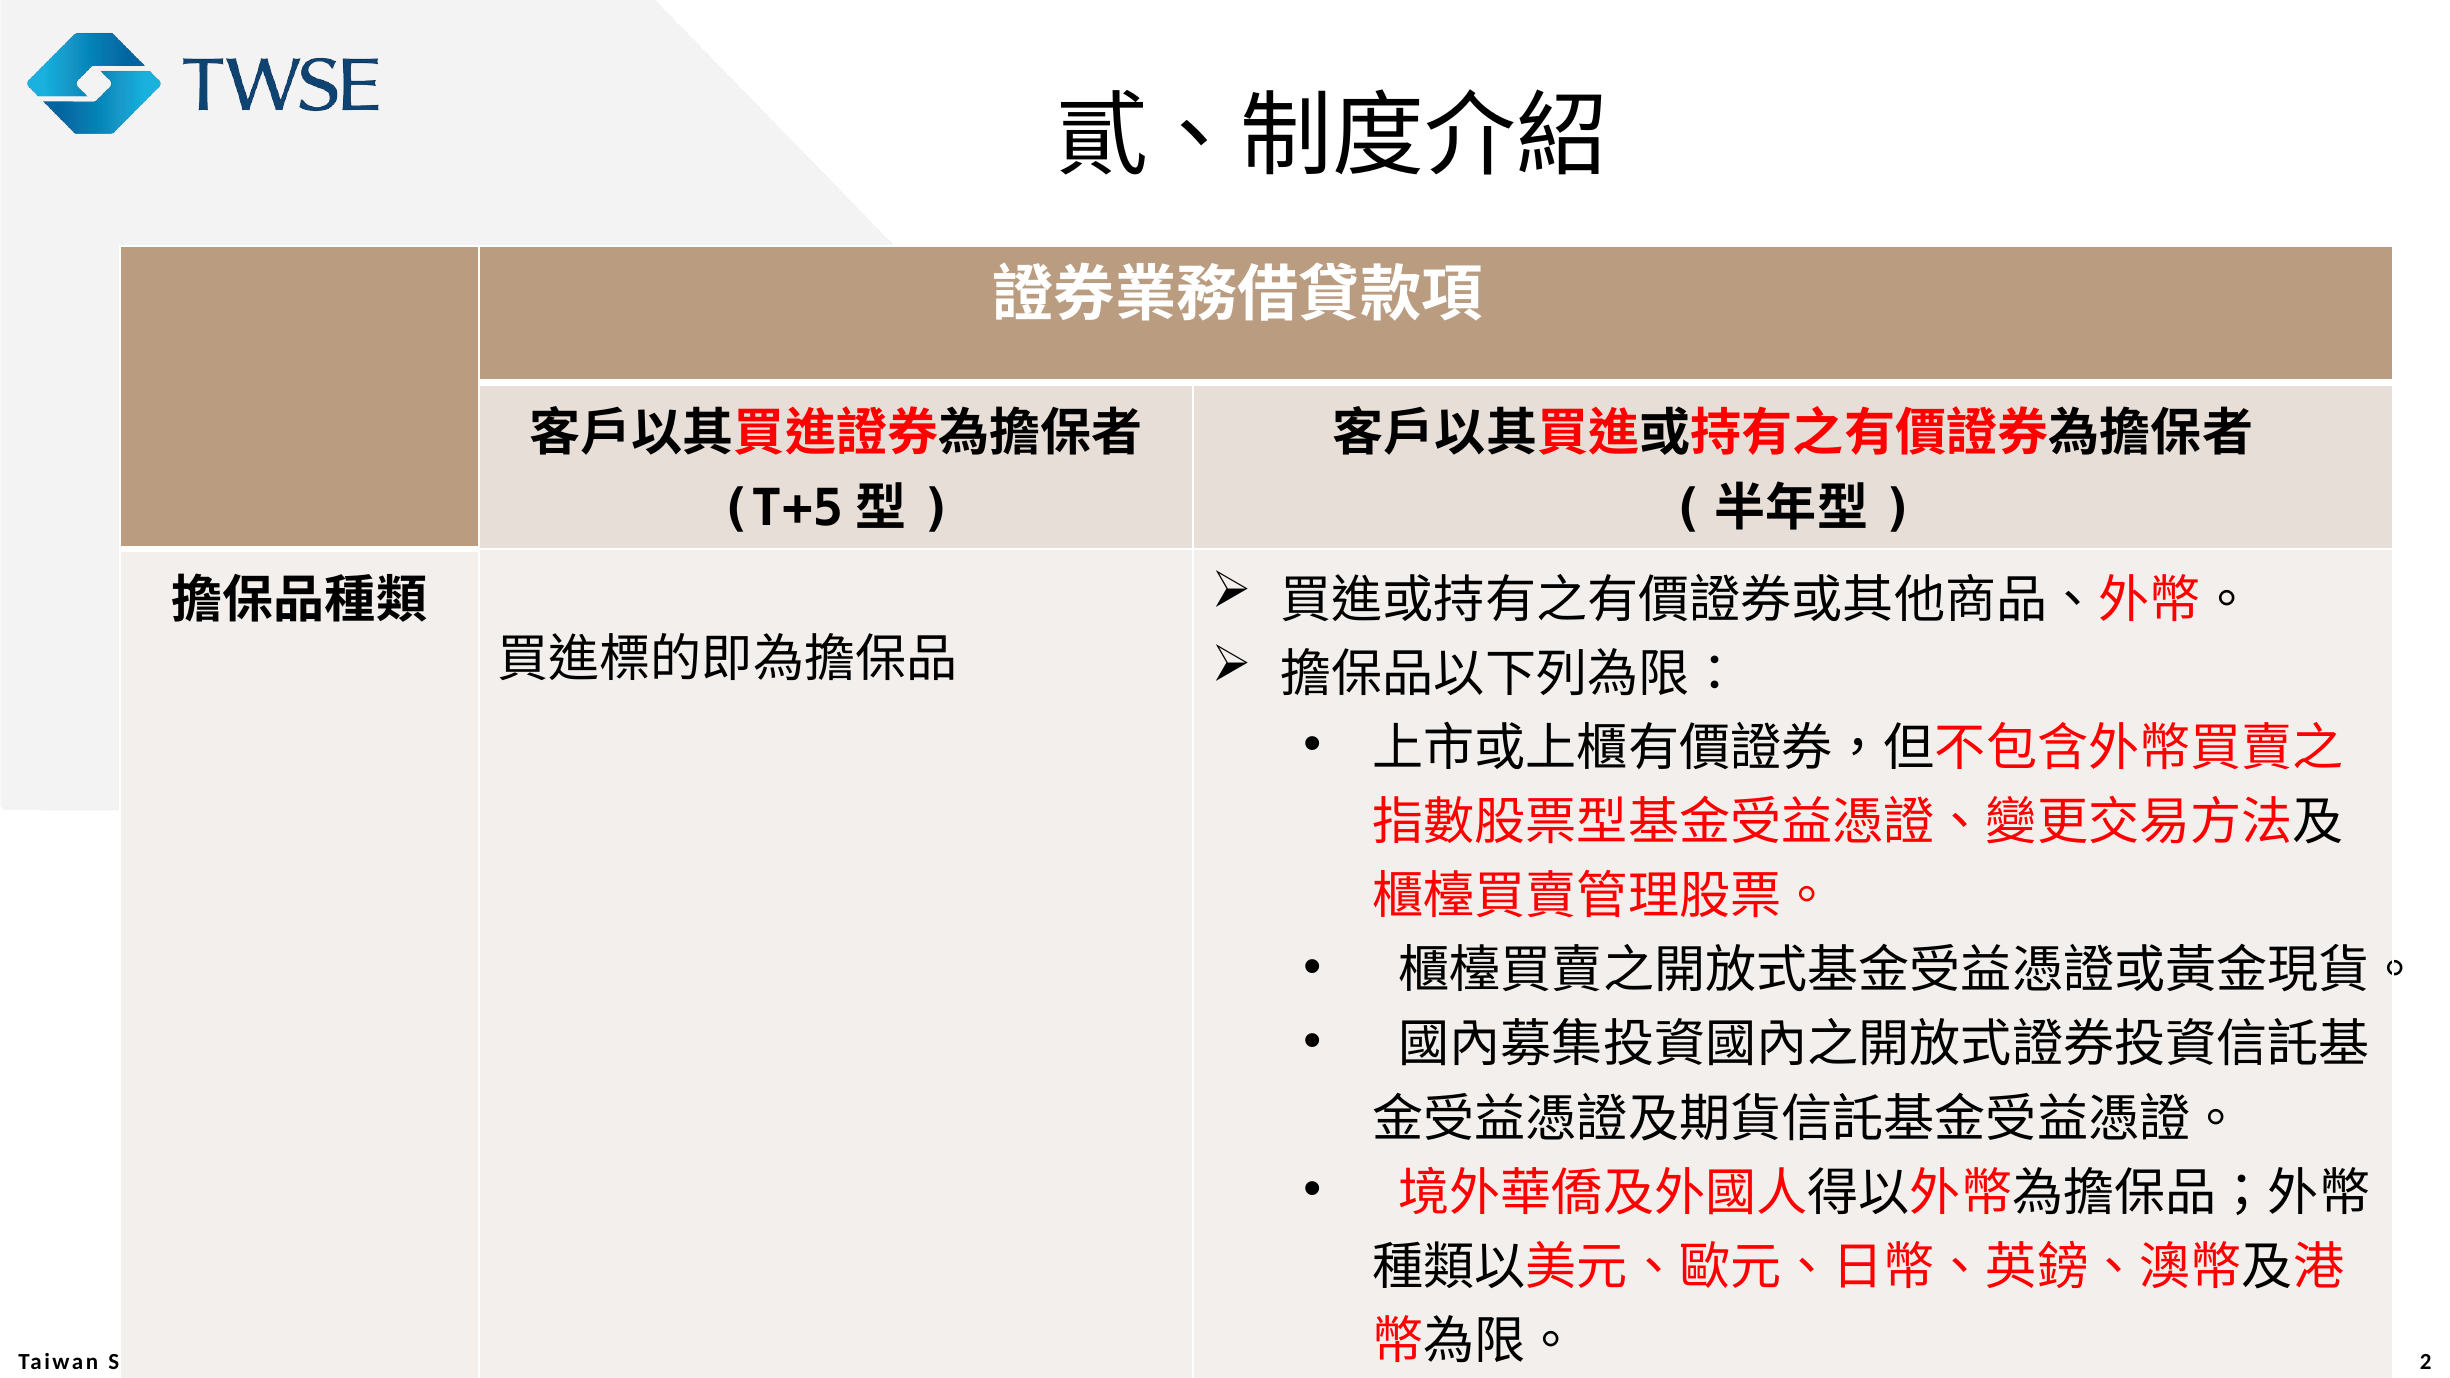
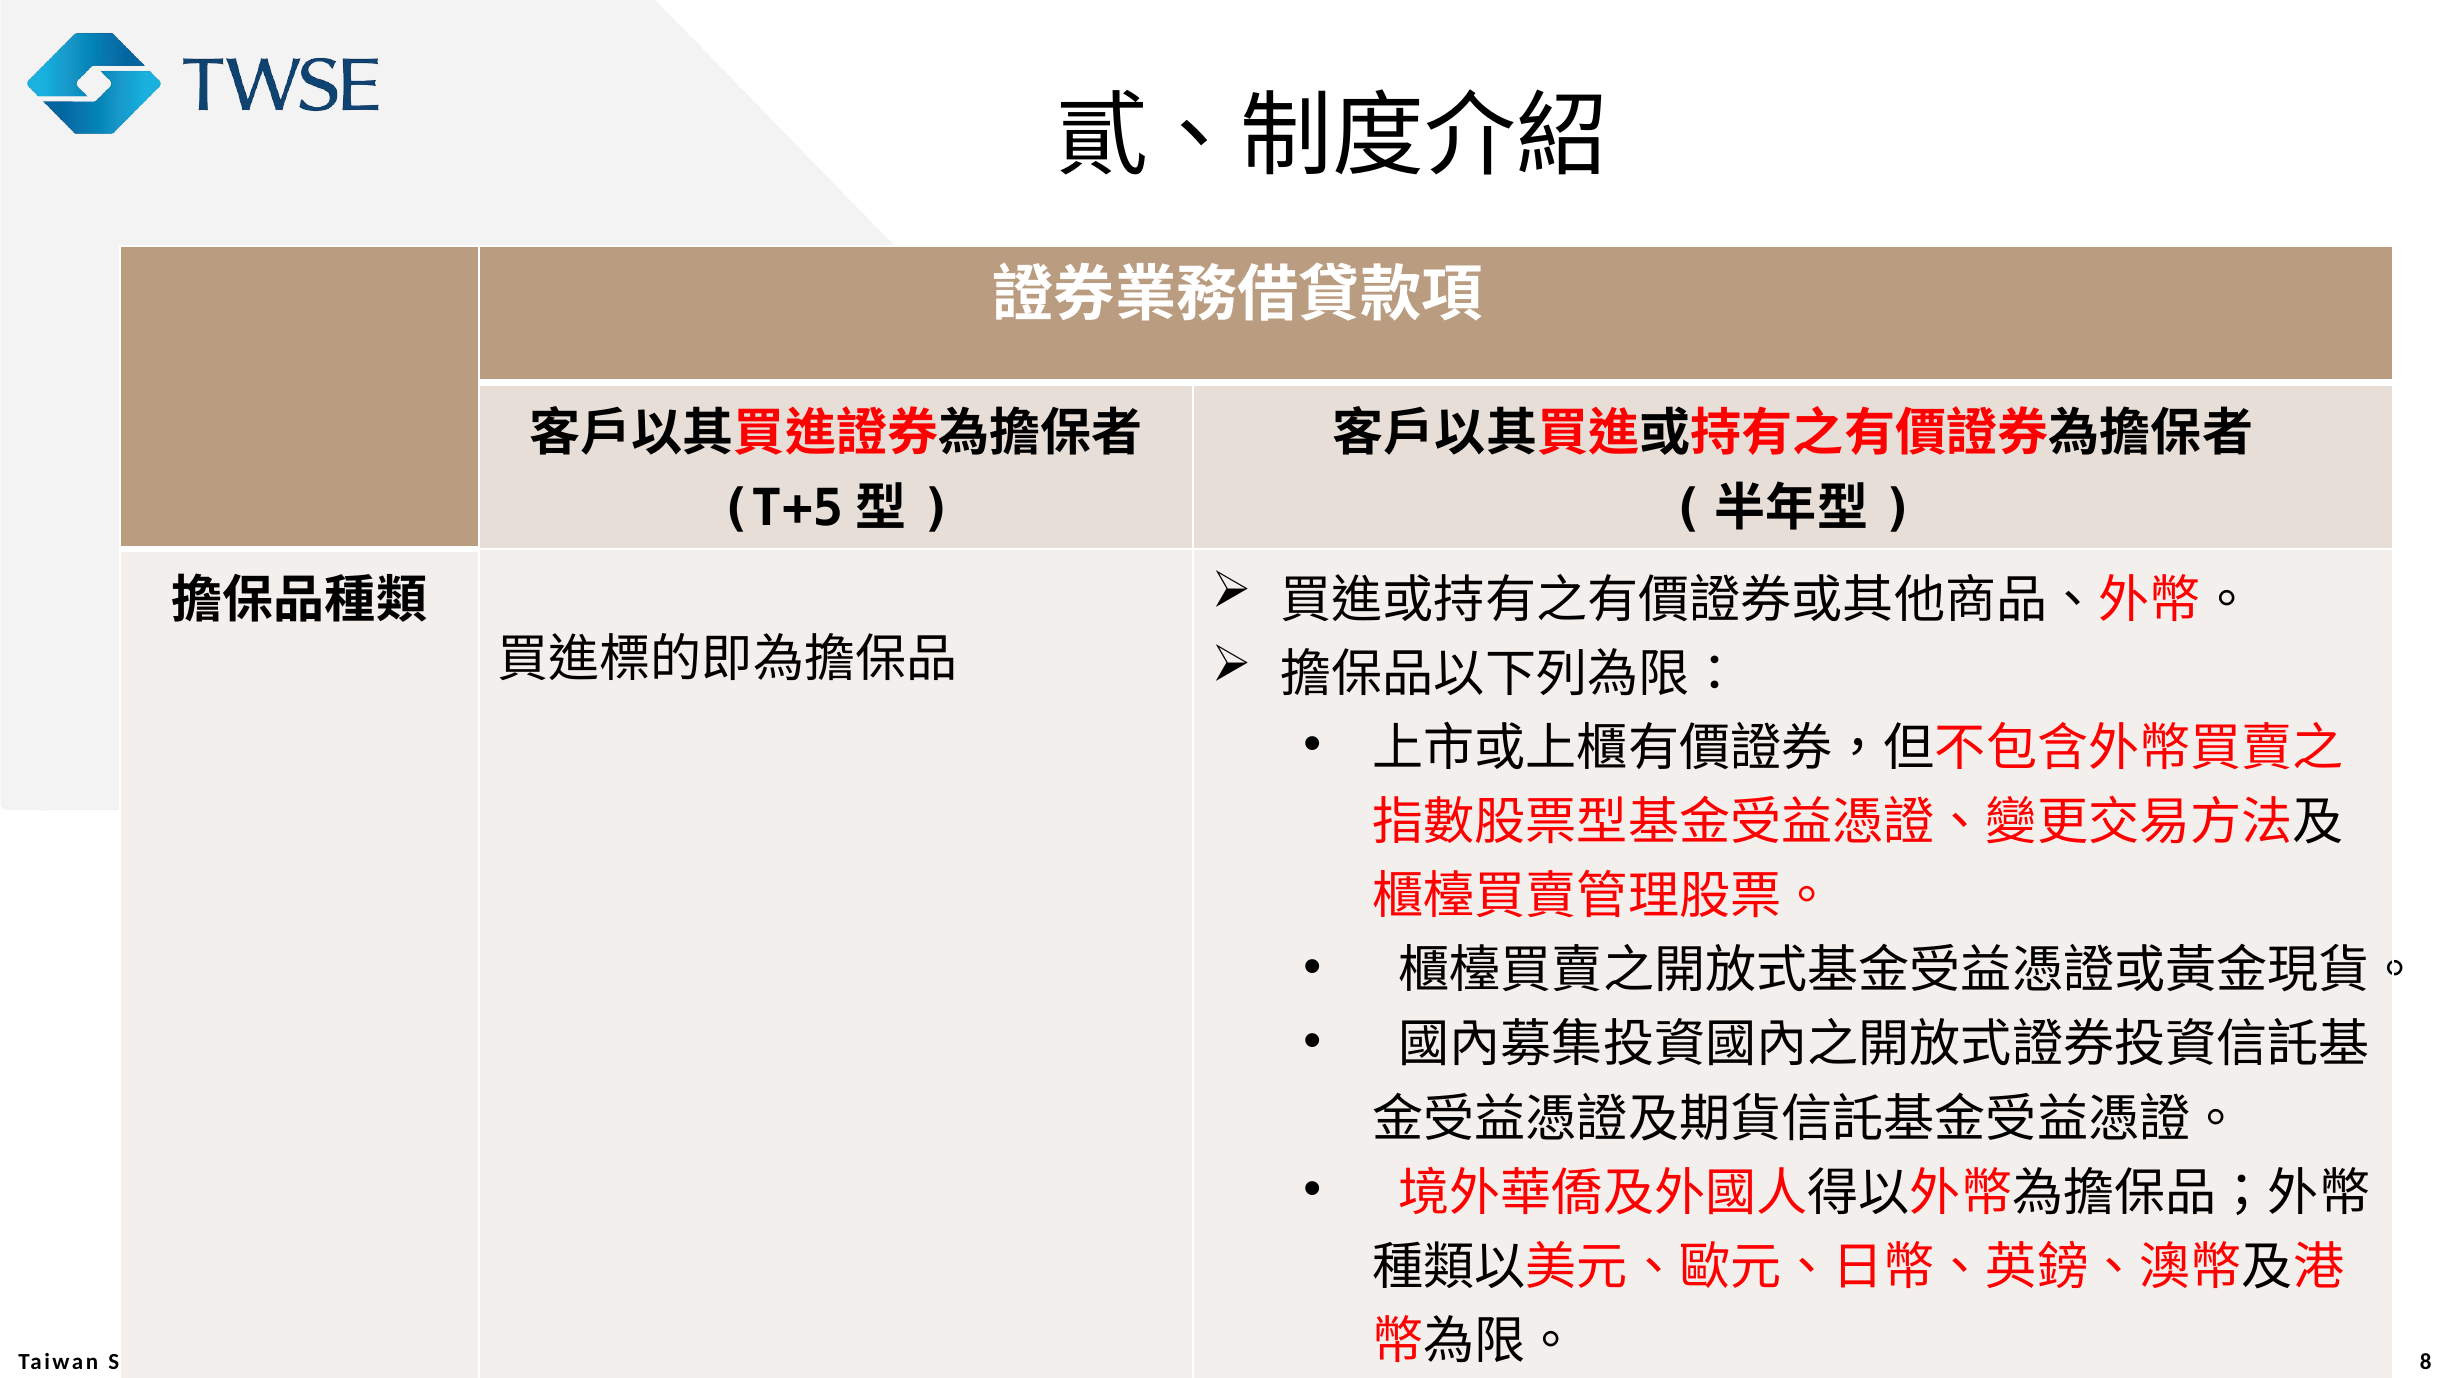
2: 2 -> 8 (2426, 1362)
